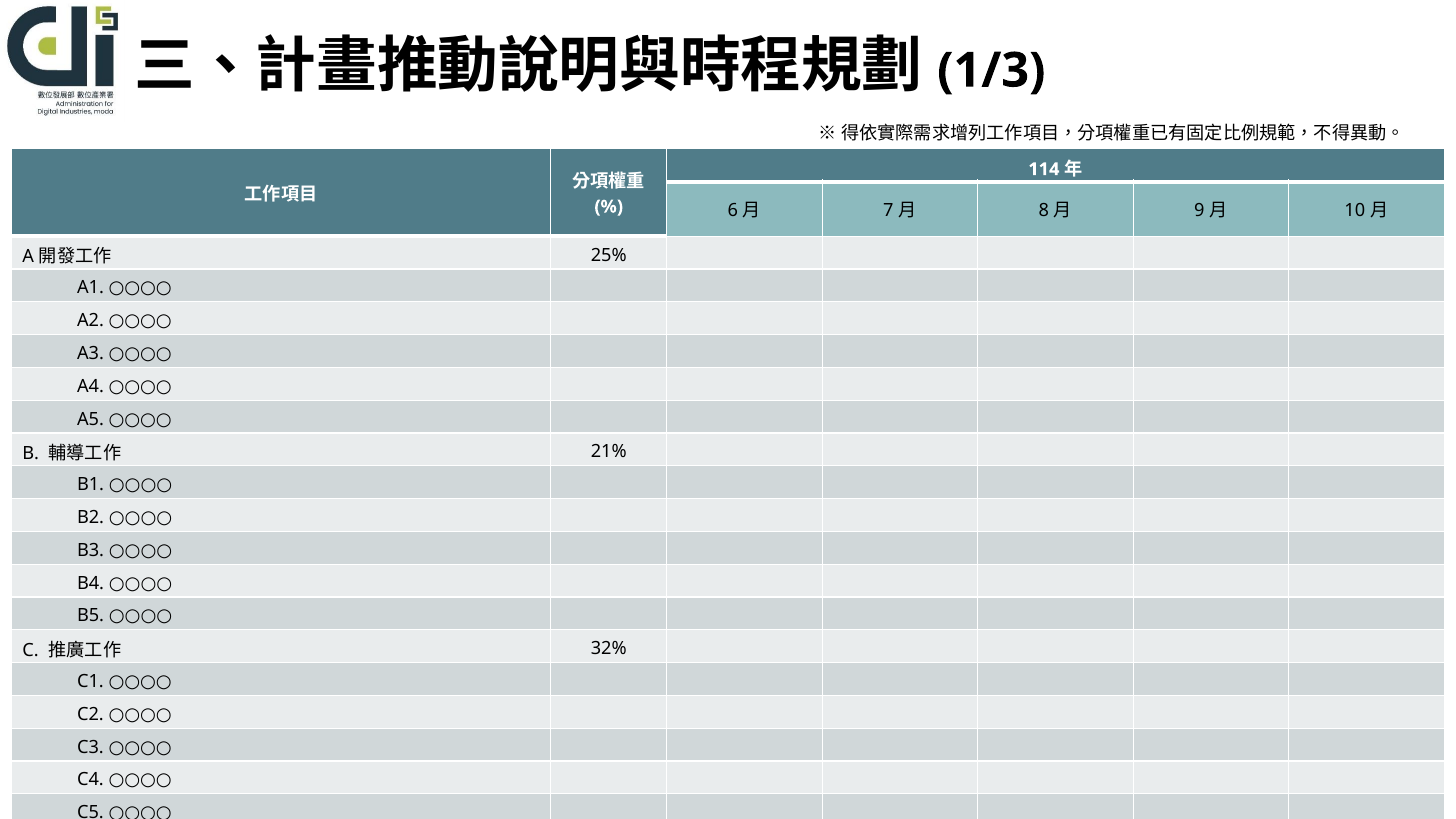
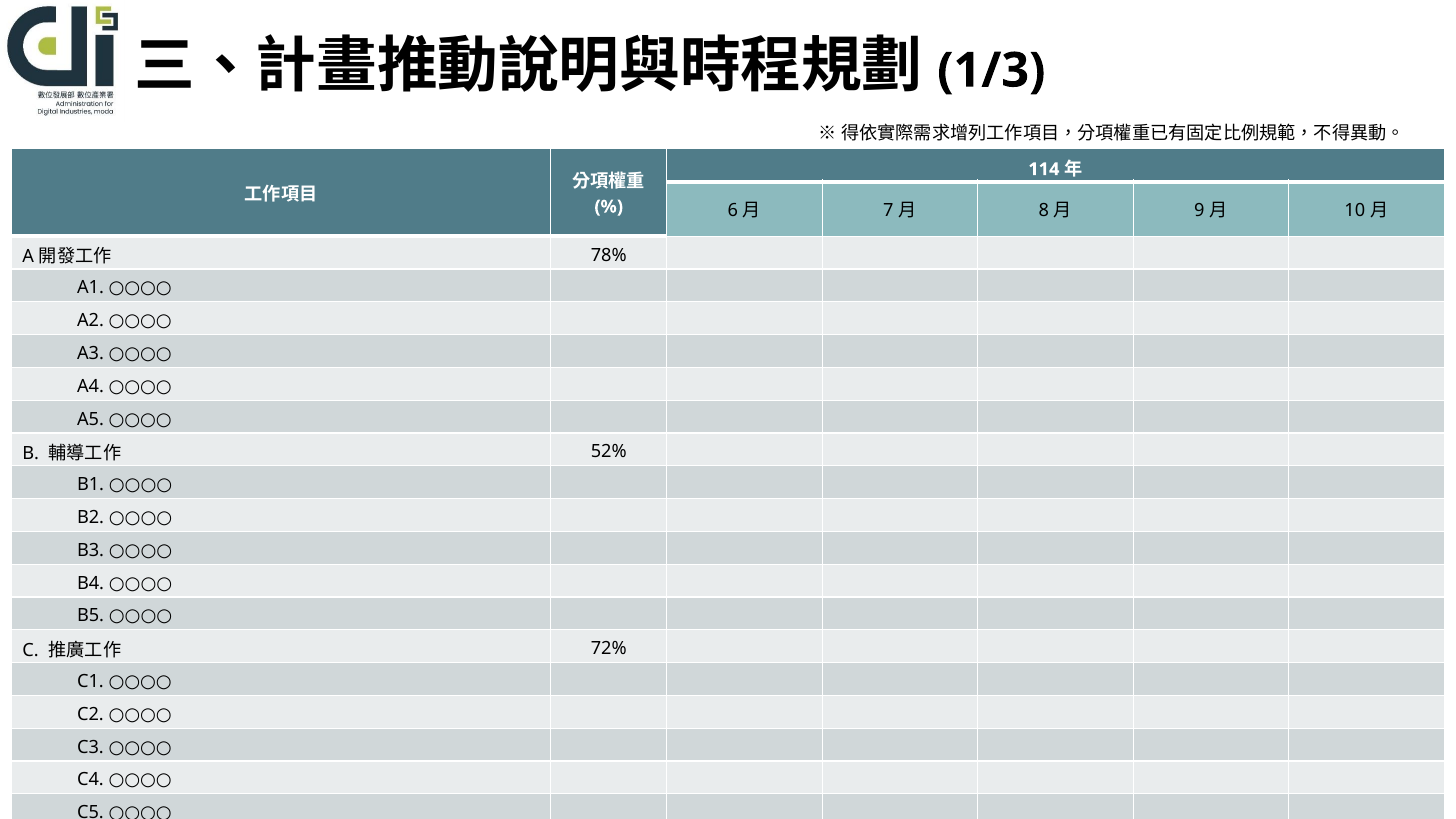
25%: 25% -> 78% (609, 255)
21%: 21% -> 52% (609, 452)
32%: 32% -> 72% (609, 649)
